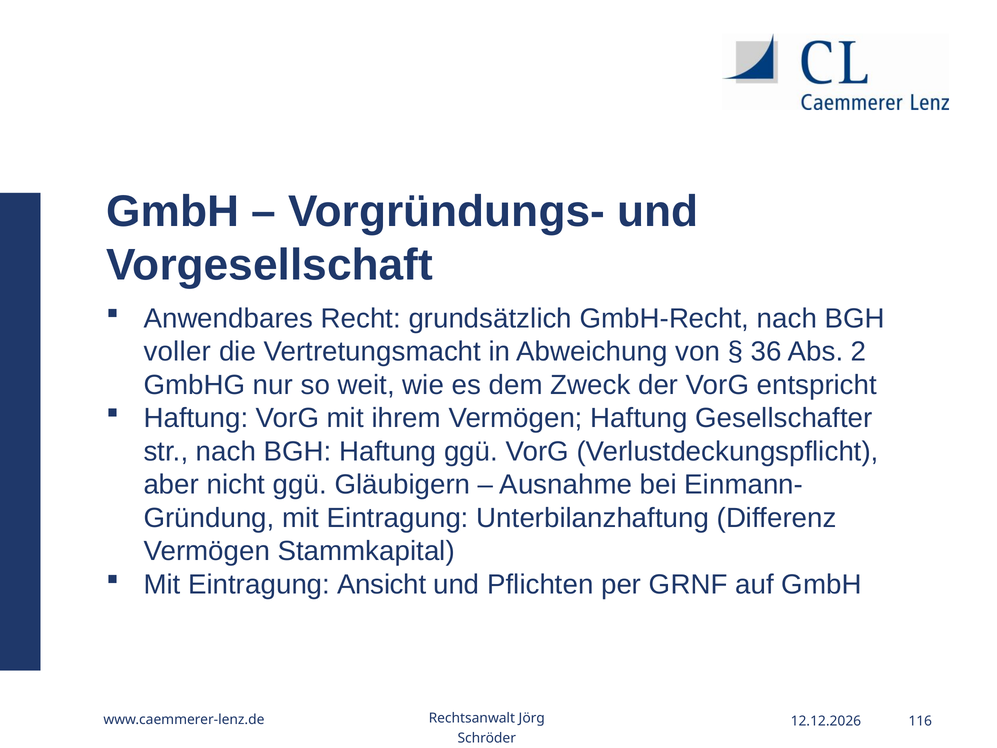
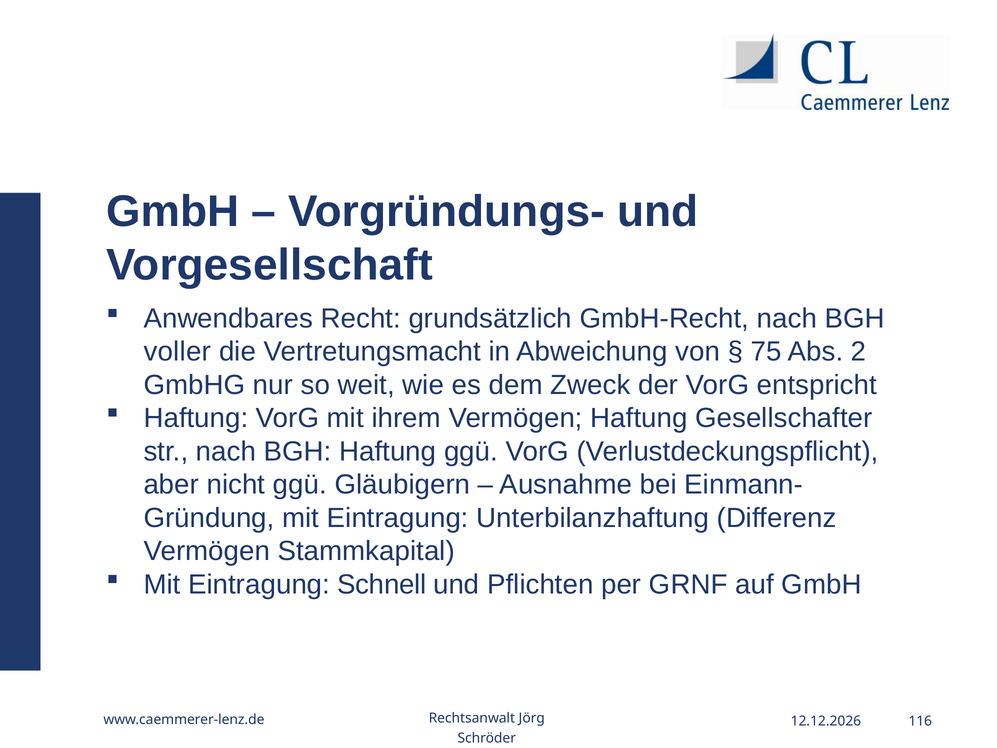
36: 36 -> 75 (766, 352)
Ansicht: Ansicht -> Schnell (382, 584)
